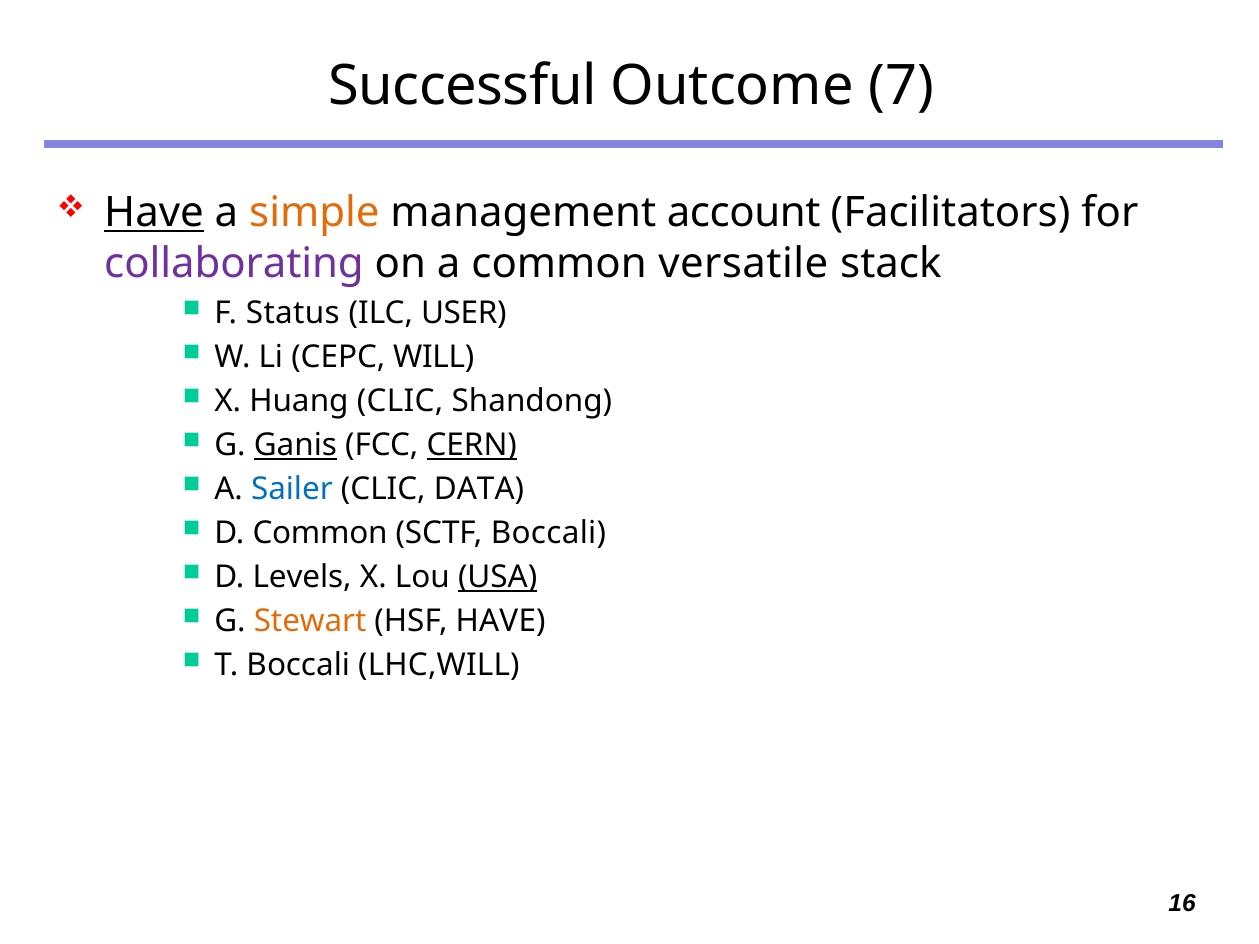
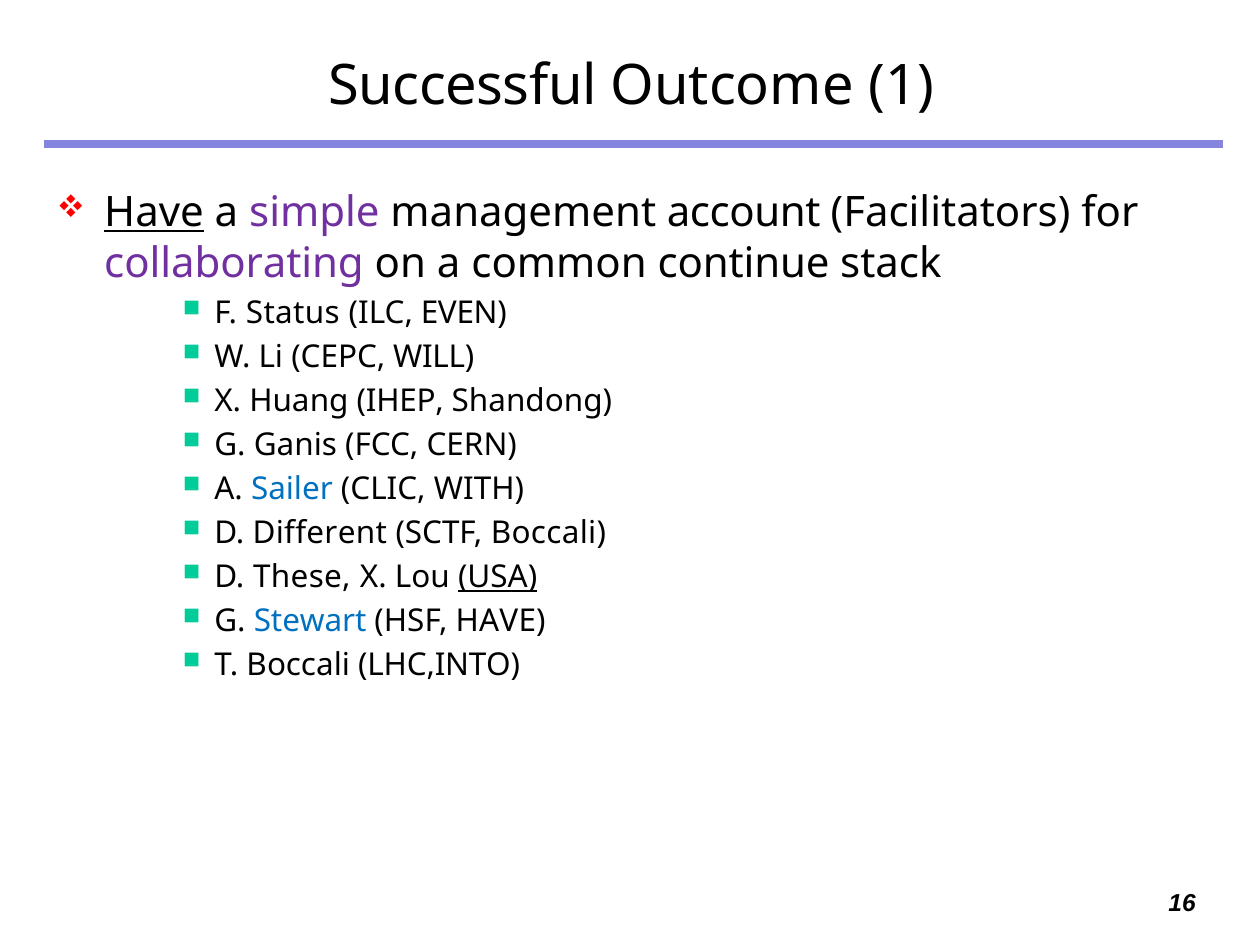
7: 7 -> 1 (901, 86)
simple colour: orange -> purple (314, 213)
versatile: versatile -> continue (744, 263)
USER: USER -> EVEN (464, 313)
Huang CLIC: CLIC -> IHEP (400, 401)
Ganis underline: present -> none (295, 445)
CERN underline: present -> none (472, 445)
DATA: DATA -> WITH (479, 489)
D Common: Common -> Different (320, 533)
Levels: Levels -> These (302, 577)
Stewart colour: orange -> blue (310, 621)
LHC,WILL: LHC,WILL -> LHC,INTO (439, 666)
